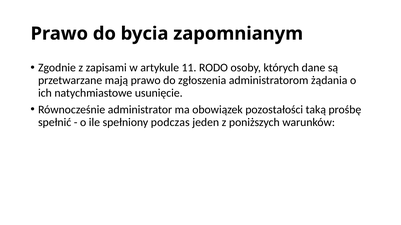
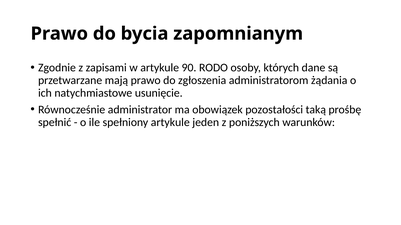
11: 11 -> 90 (189, 68)
spełniony podczas: podczas -> artykule (170, 123)
